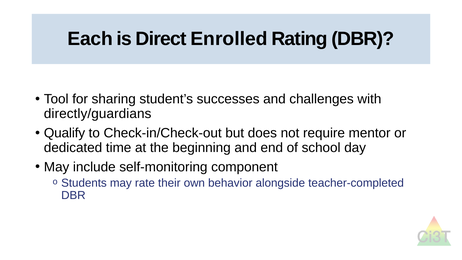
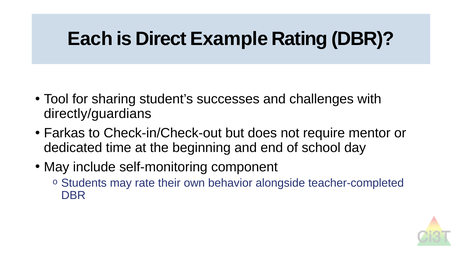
Enrolled: Enrolled -> Example (229, 39)
Qualify: Qualify -> Farkas (64, 133)
